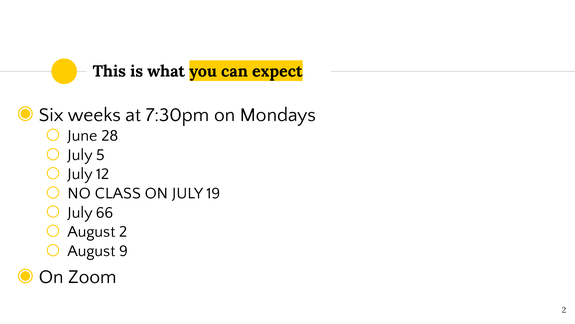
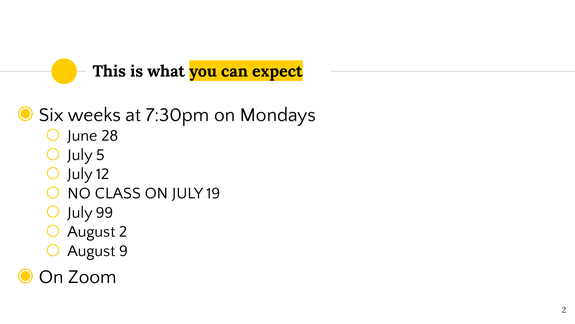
66: 66 -> 99 (105, 212)
